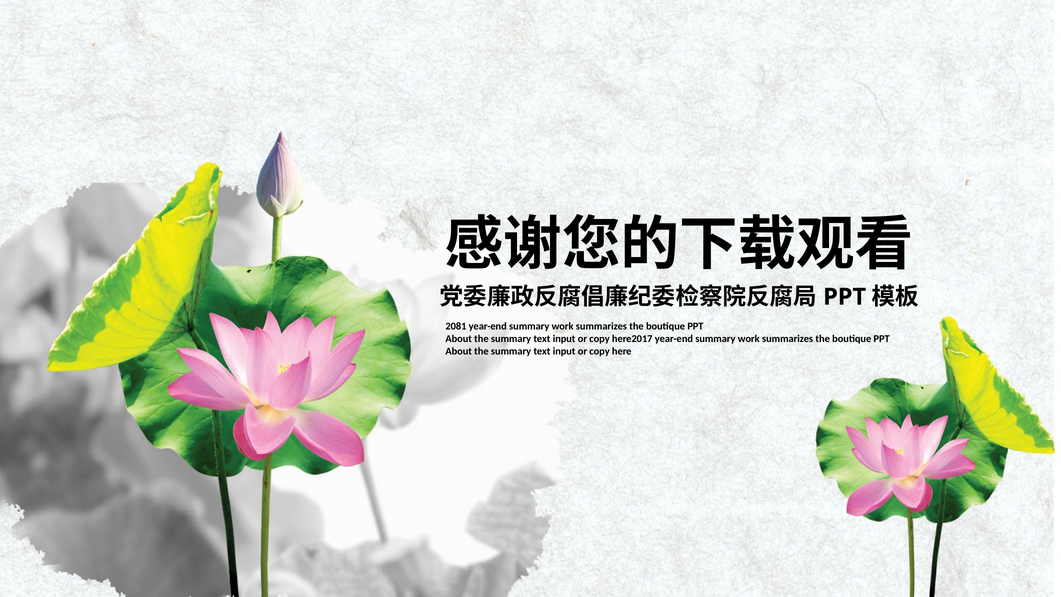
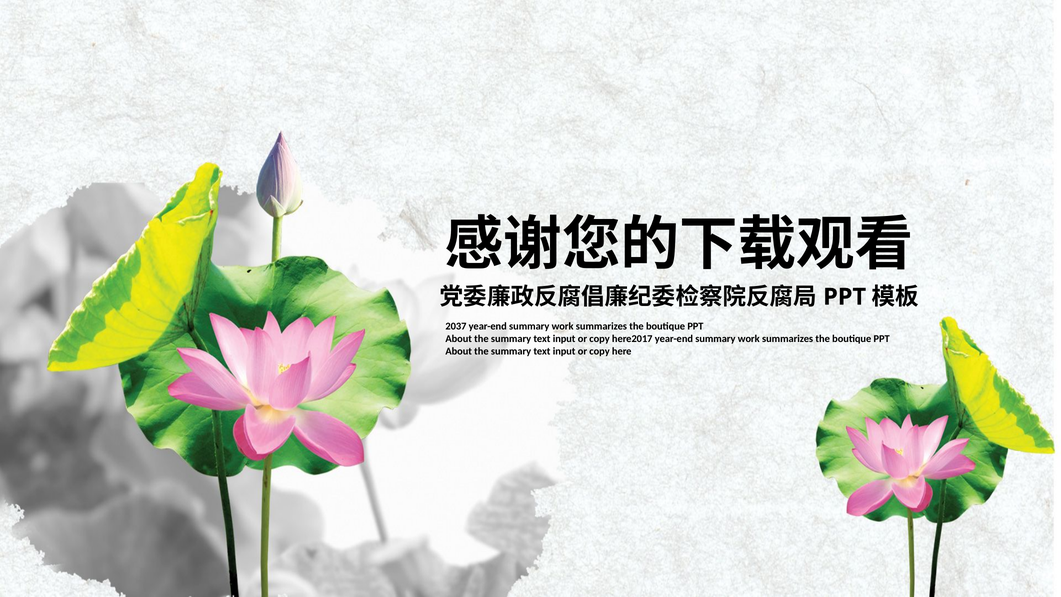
2081: 2081 -> 2037 (456, 326)
